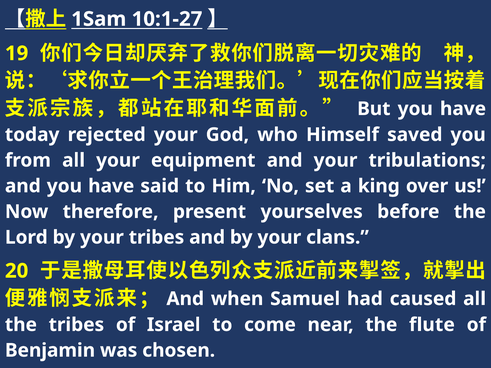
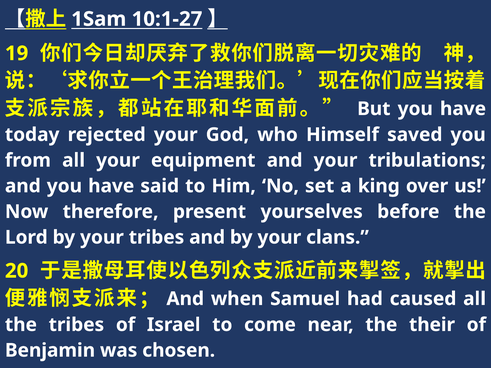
flute: flute -> their (432, 325)
